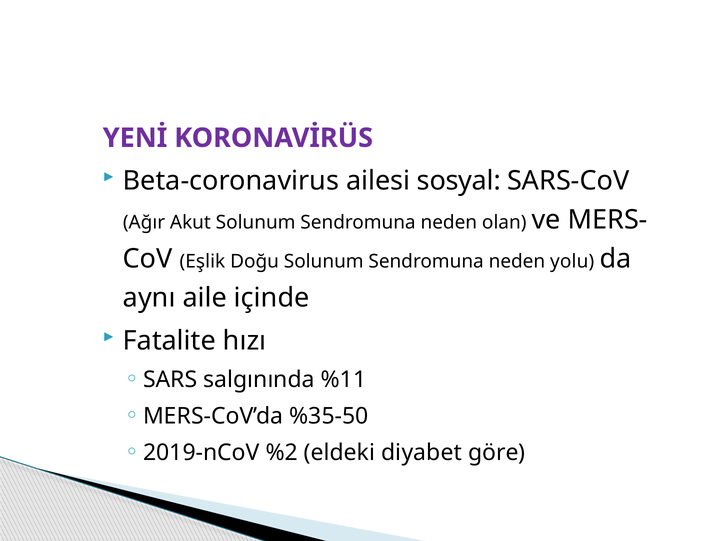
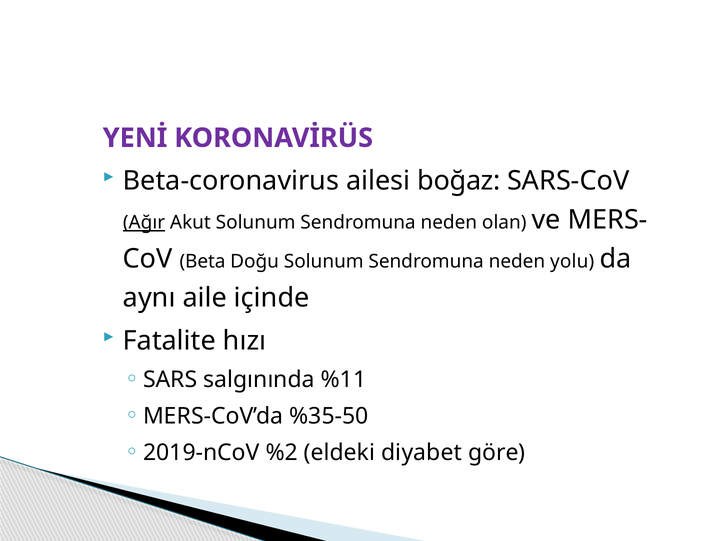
sosyal: sosyal -> boğaz (459, 181)
Ağır underline: none -> present (144, 222)
Eşlik: Eşlik -> Beta (202, 261)
